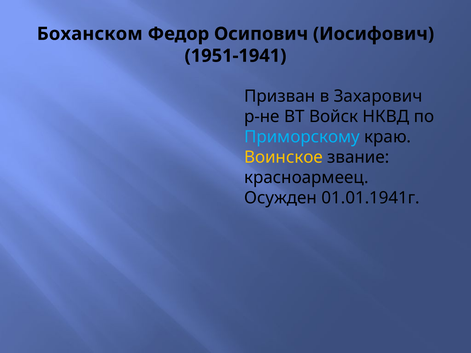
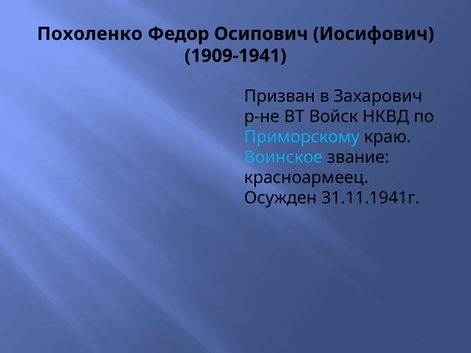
Боханском: Боханском -> Похоленко (90, 34)
1951-1941: 1951-1941 -> 1909-1941 (235, 56)
Воинское colour: yellow -> light blue (283, 157)
01.01.1941г: 01.01.1941г -> 31.11.1941г (371, 198)
